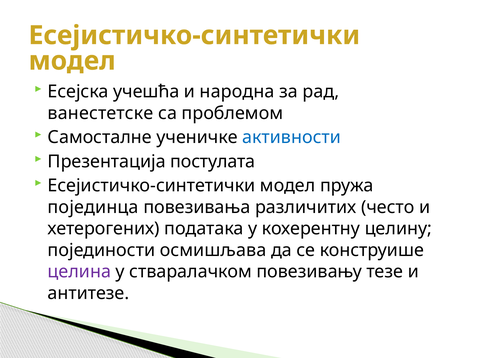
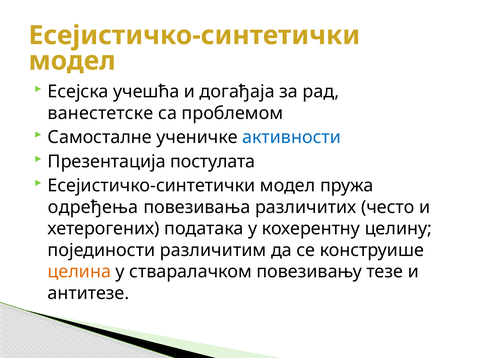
народна: народна -> догађаја (237, 92)
појединца: појединца -> одређења (93, 207)
осмишљава: осмишљава -> различитим (213, 250)
целина colour: purple -> orange (79, 271)
